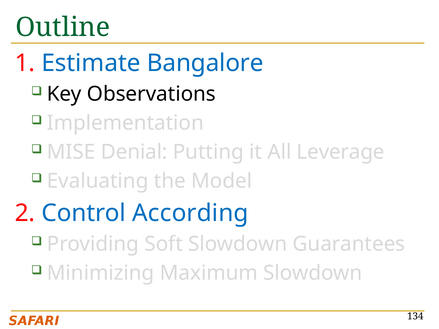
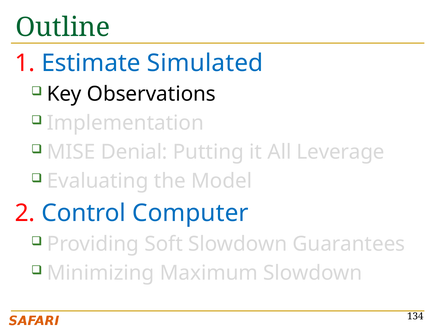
Bangalore: Bangalore -> Simulated (205, 63)
According: According -> Computer (190, 213)
